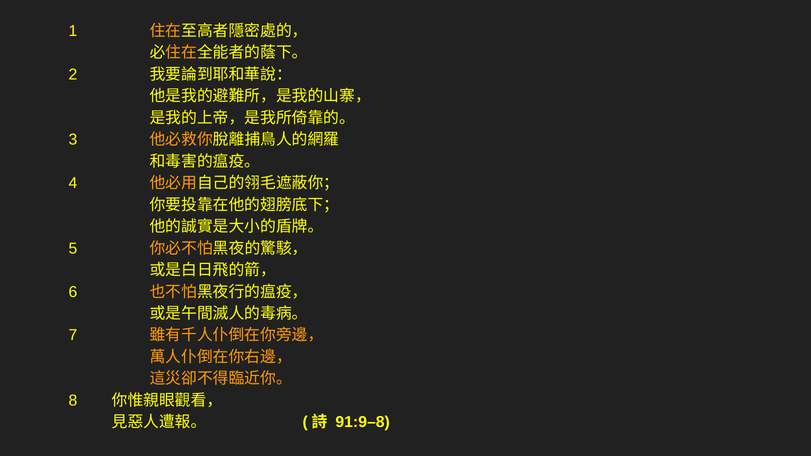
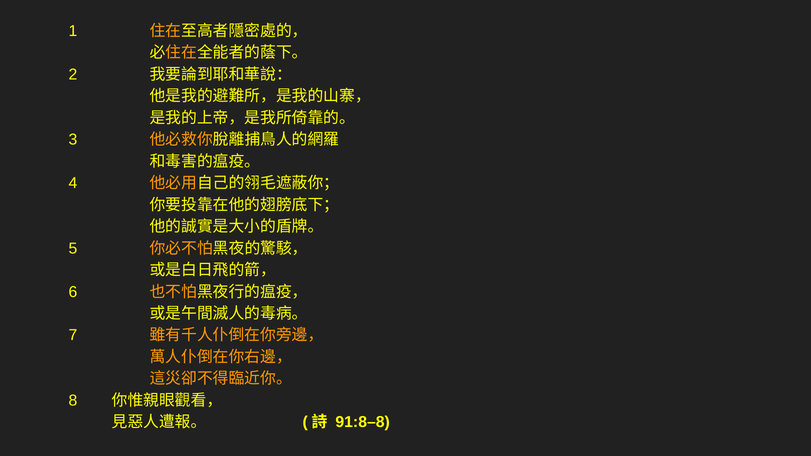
91:9–8: 91:9–8 -> 91:8–8 (363, 422)
